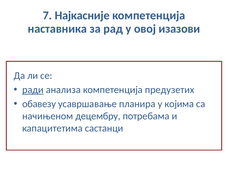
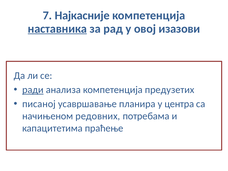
наставника underline: none -> present (57, 29)
обавезу: обавезу -> писаној (39, 104)
којима: којима -> центра (179, 104)
децембру: децембру -> редовних (98, 116)
састанци: састанци -> праћење (104, 128)
